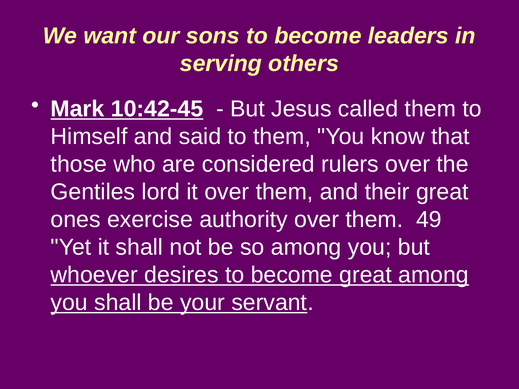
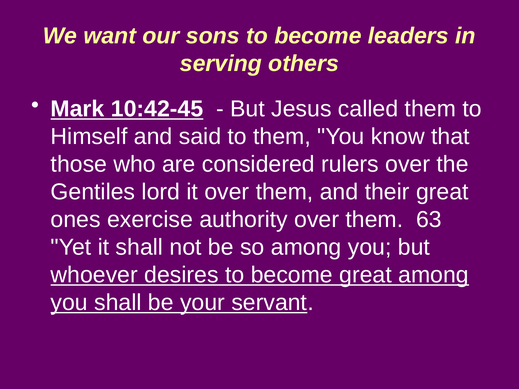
49: 49 -> 63 (429, 220)
